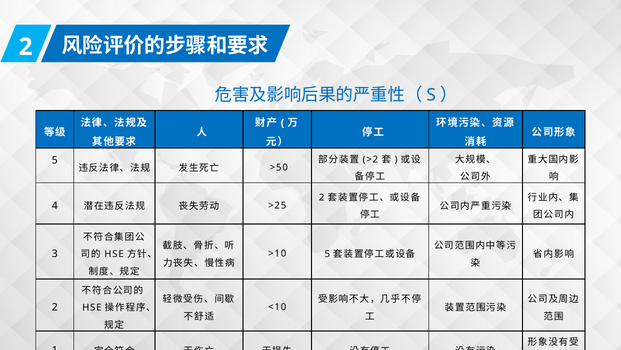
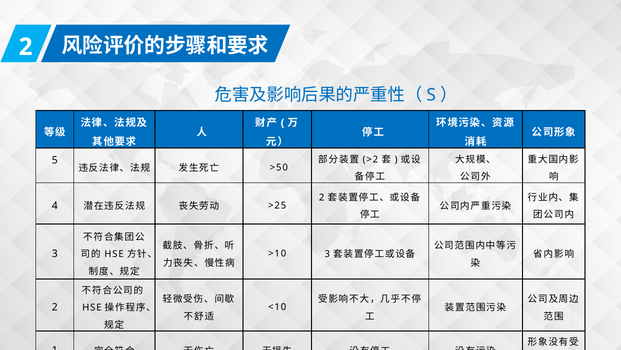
>10 5: 5 -> 3 (327, 254)
